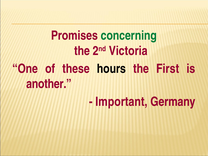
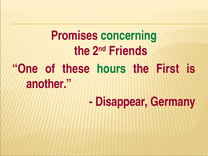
Victoria: Victoria -> Friends (128, 51)
hours colour: black -> green (111, 69)
Important: Important -> Disappear (122, 102)
